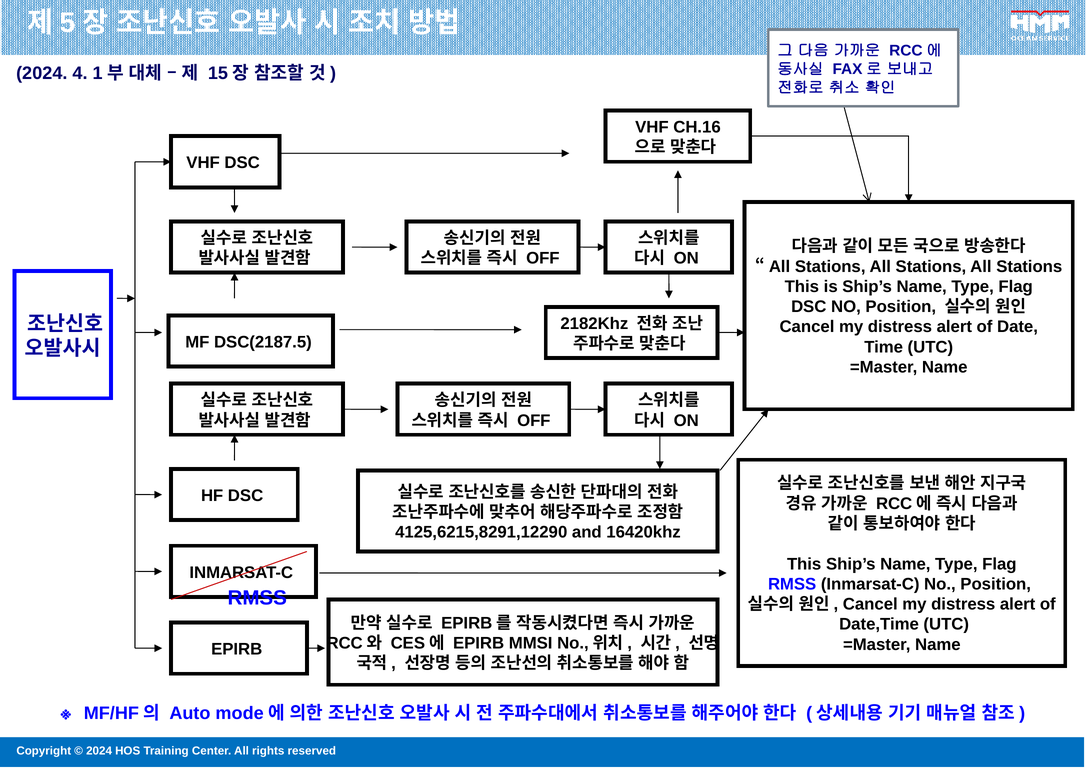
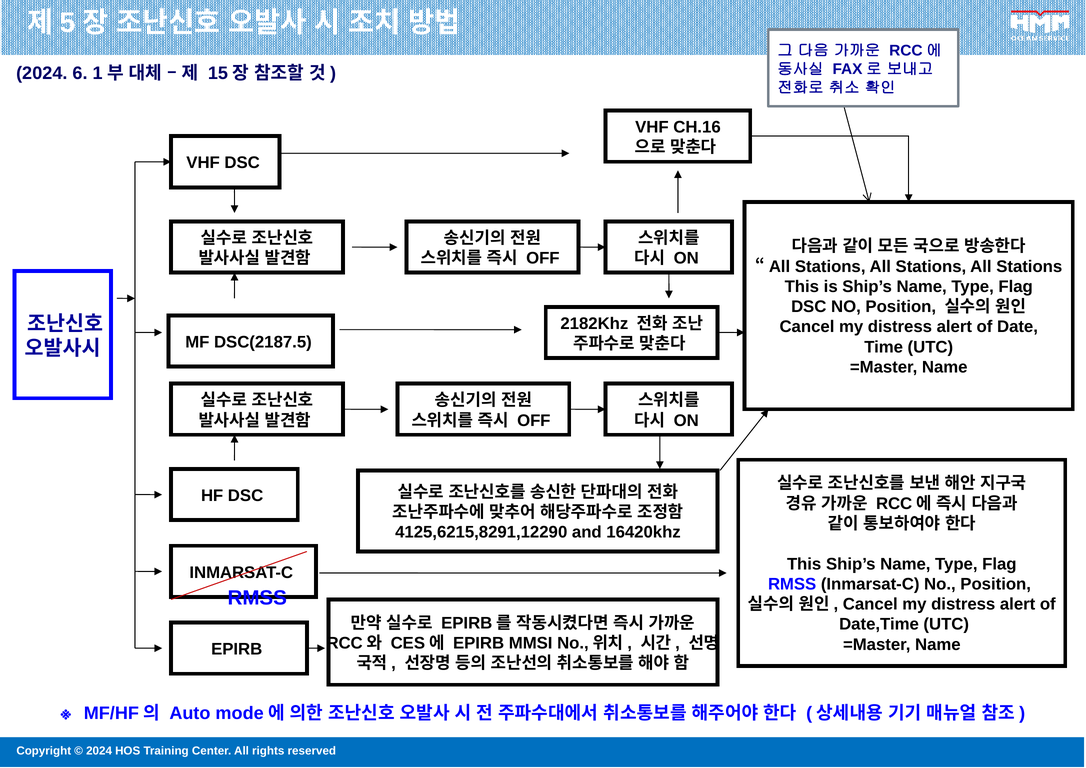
4: 4 -> 6 (80, 73)
